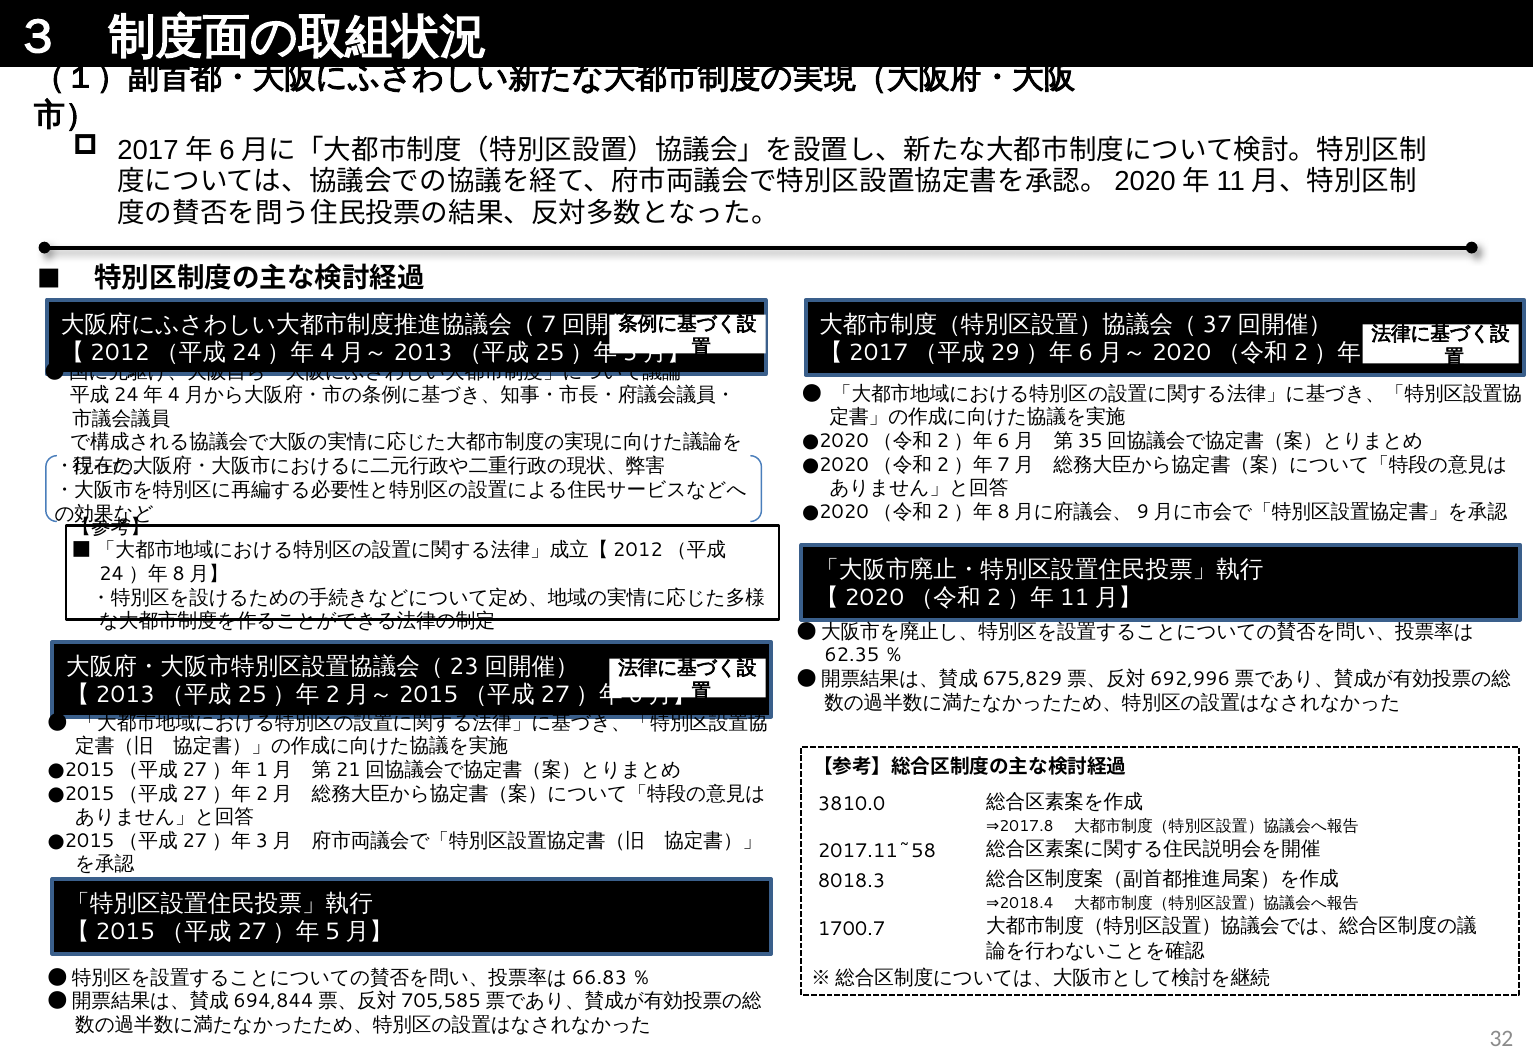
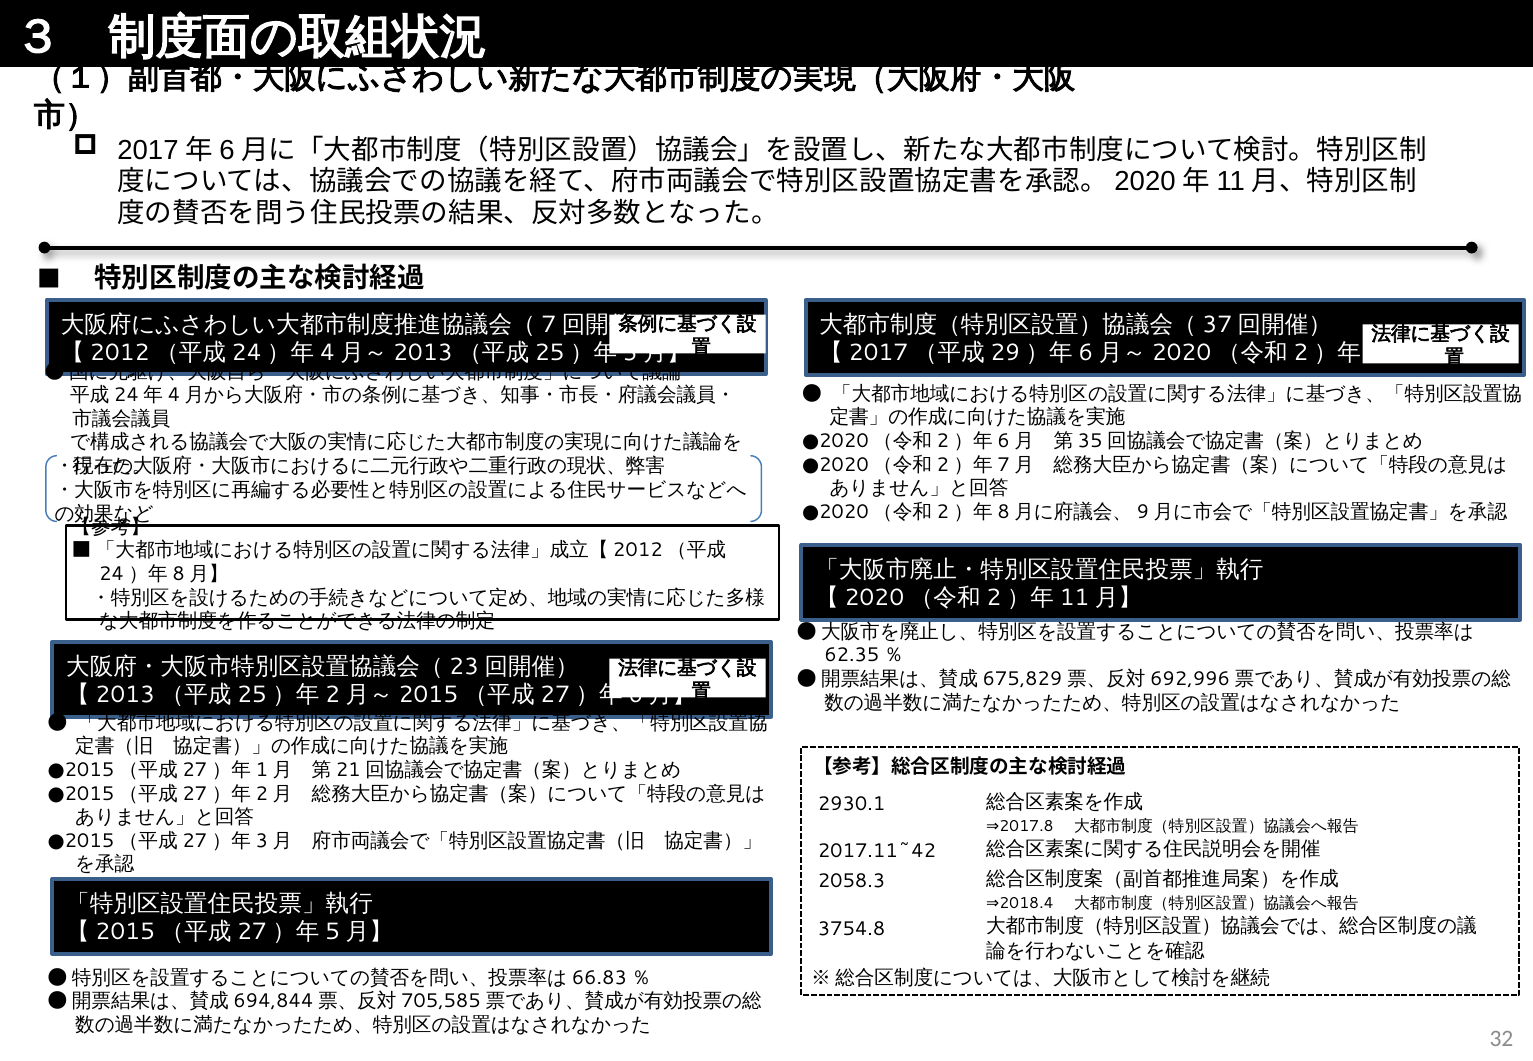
3810.0: 3810.0 -> 2930.1 (852, 804)
2017.11~58: 2017.11~58 -> 2017.11~42 (877, 852)
8018.3: 8018.3 -> 2058.3 (852, 882)
1700.7: 1700.7 -> 3754.8 (852, 929)
